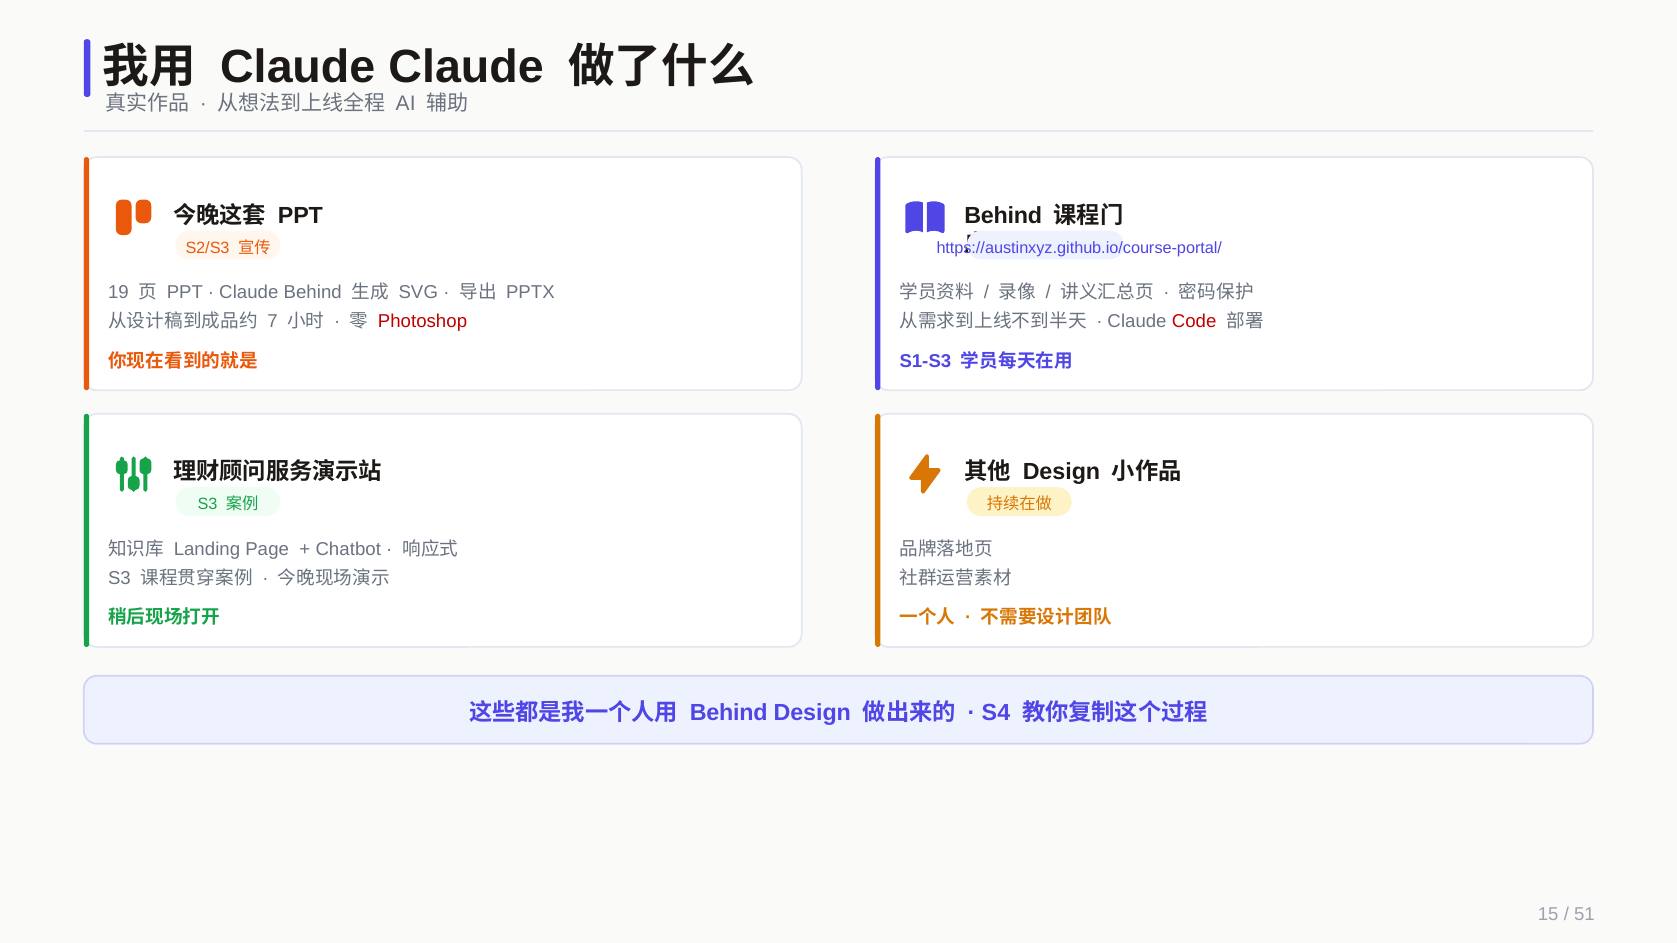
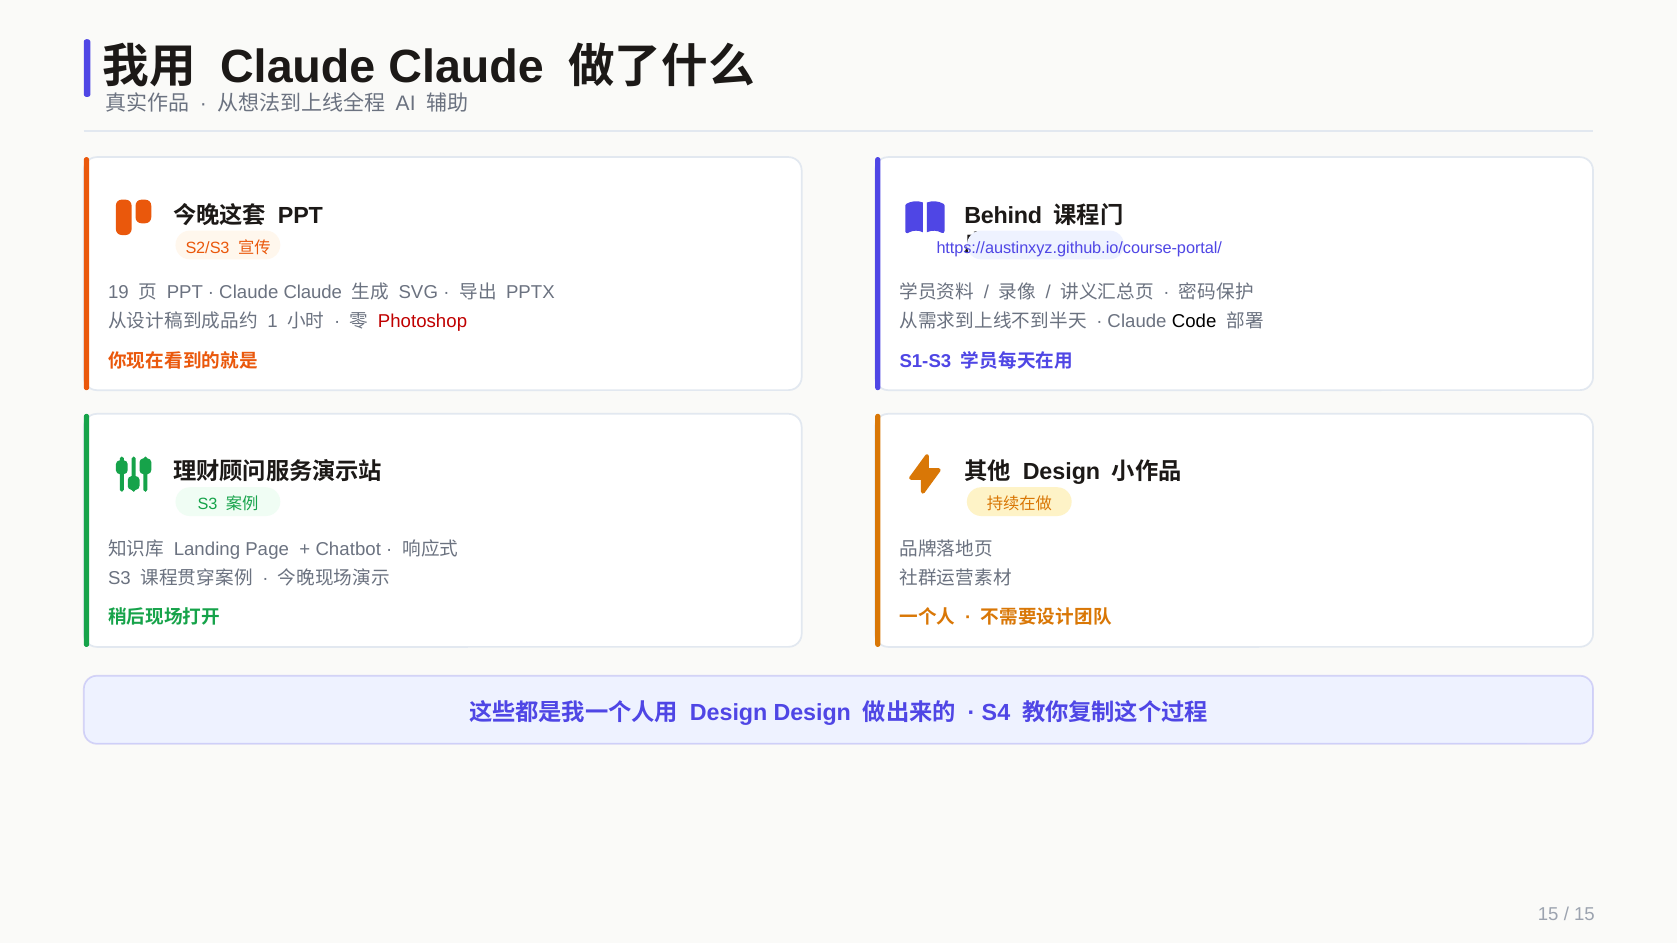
Behind: Behind -> Claude (313, 293)
7: 7 -> 1 (273, 322)
Code colour: red -> black (1194, 322)
Behind: Behind -> Design (729, 713)
51: 51 -> 15 (1584, 915)
